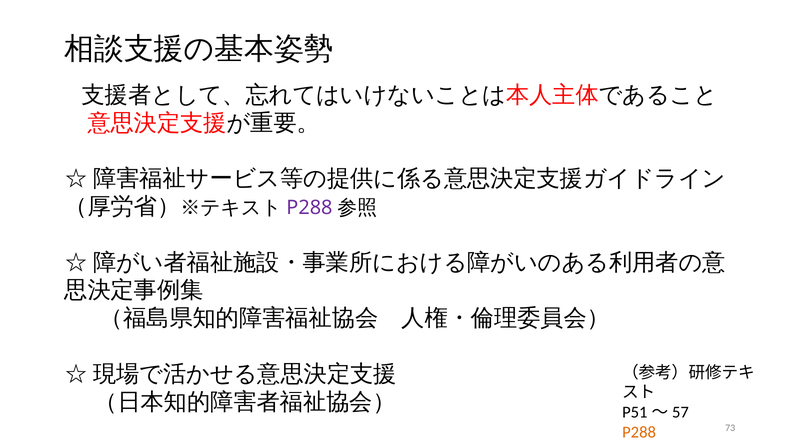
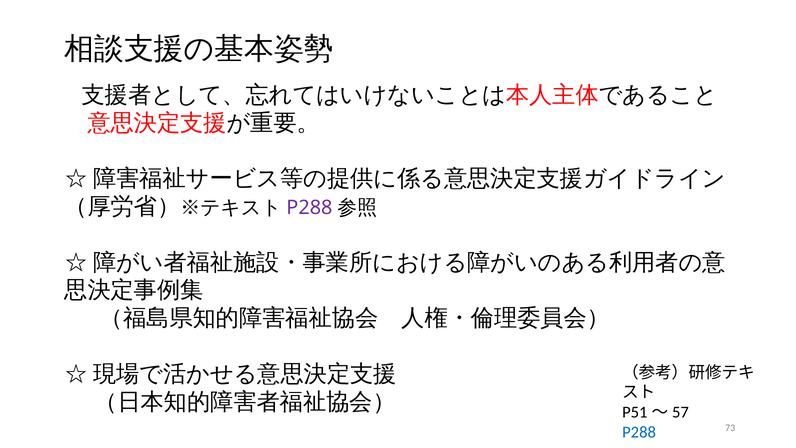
P288 colour: orange -> blue (639, 432)
